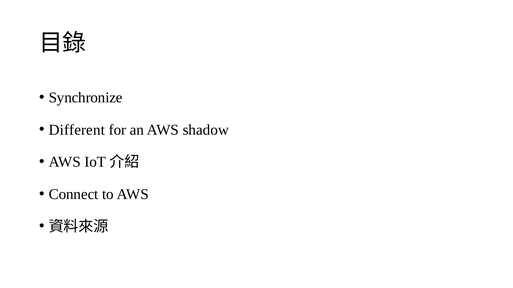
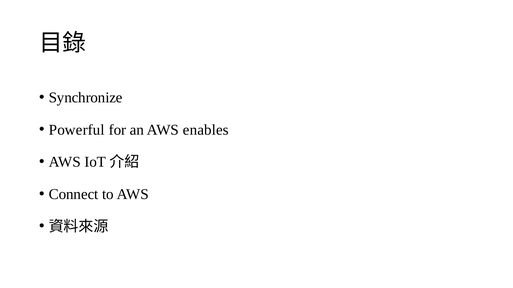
Different: Different -> Powerful (77, 130)
shadow: shadow -> enables (206, 130)
